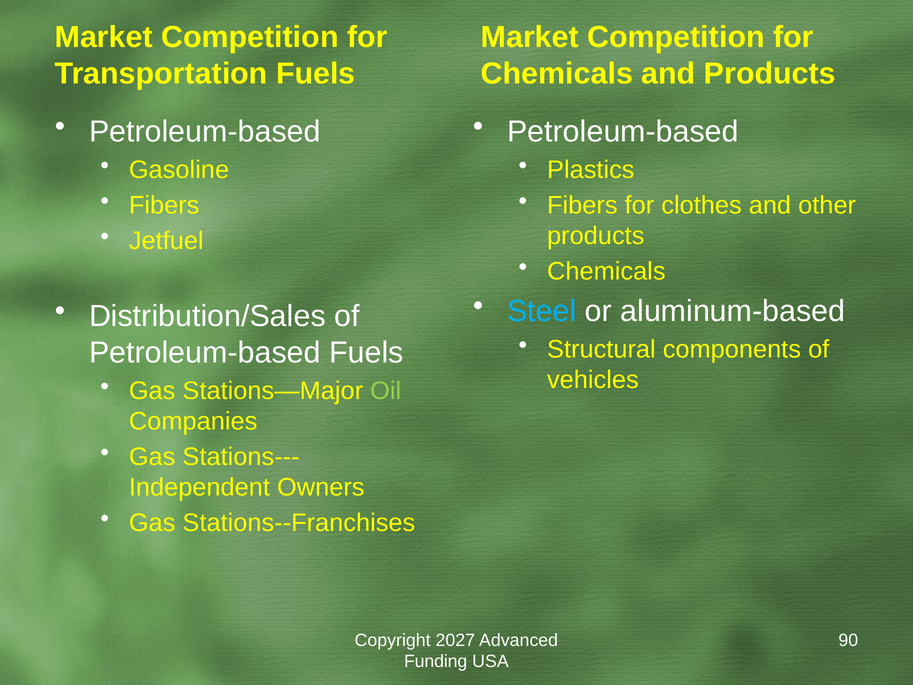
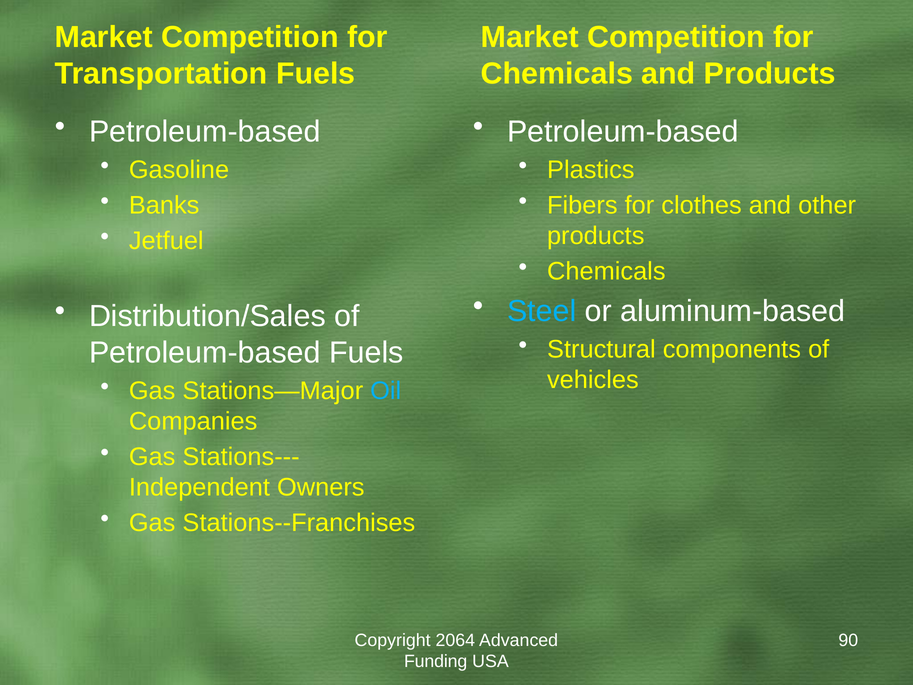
Fibers: Fibers -> Banks (164, 205)
Oil colour: light green -> light blue (386, 391)
2027: 2027 -> 2064 (455, 640)
